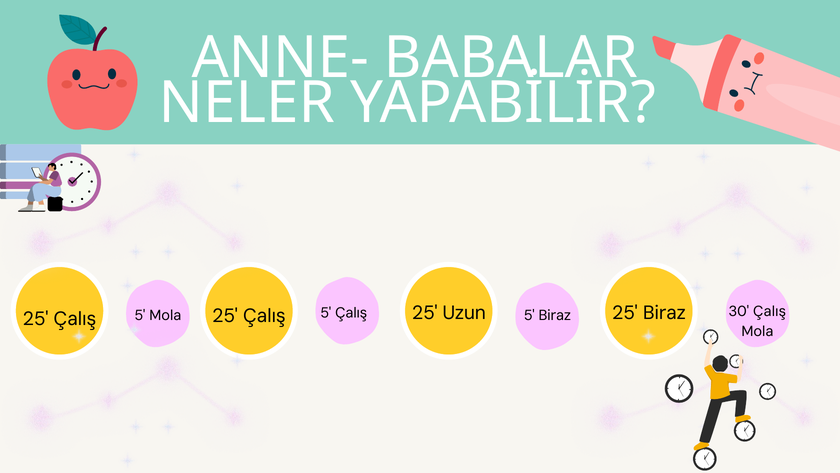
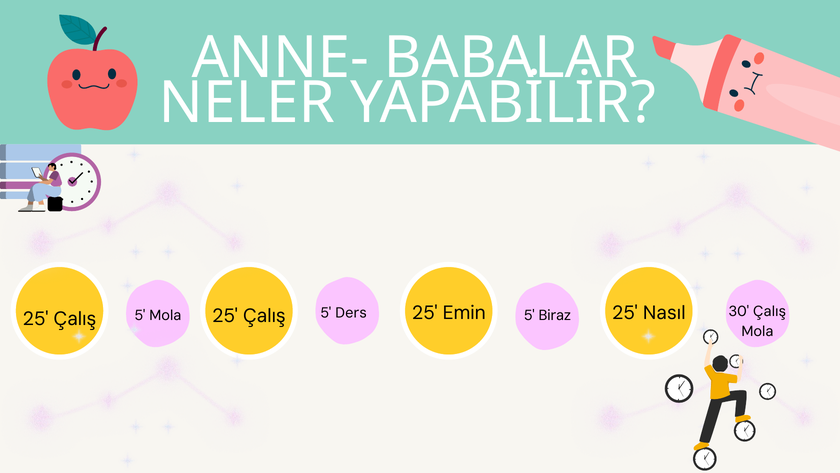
Uzun: Uzun -> Emin (464, 313)
25 Biraz: Biraz -> Nasıl (664, 313)
5 Çalış: Çalış -> Ders (351, 312)
